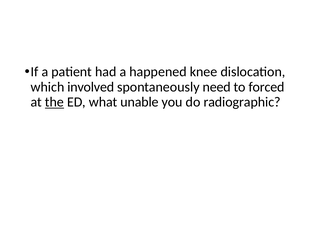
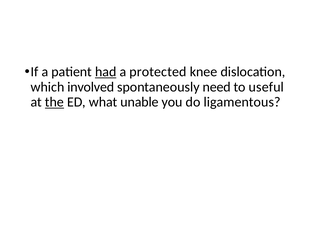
had underline: none -> present (106, 72)
happened: happened -> protected (158, 72)
forced: forced -> useful (266, 87)
radiographic: radiographic -> ligamentous (242, 102)
